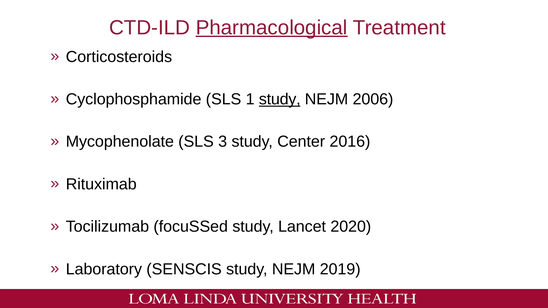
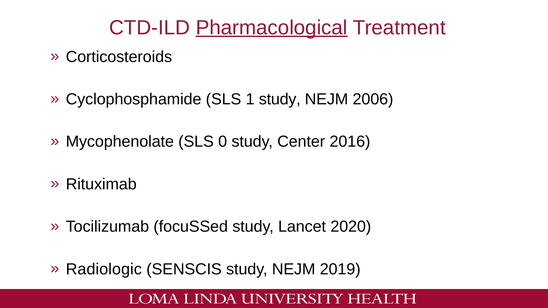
study underline: present -> none (280, 99)
3: 3 -> 0 (223, 142)
Laboratory: Laboratory -> Radiologic (104, 269)
